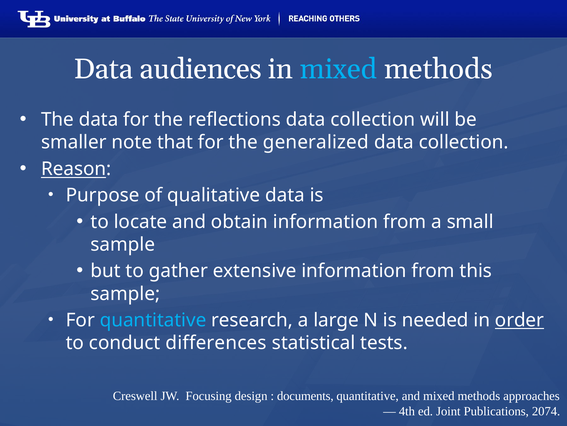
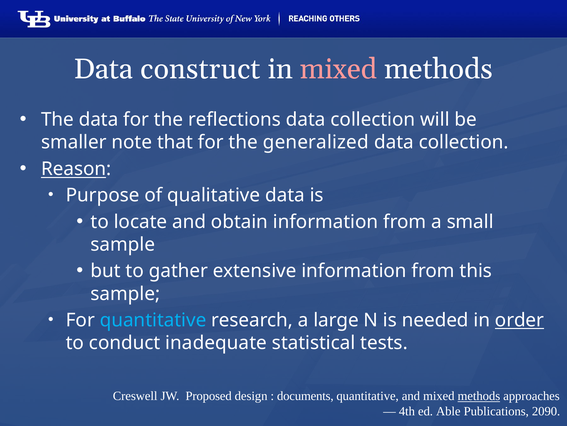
audiences: audiences -> construct (200, 69)
mixed colour: light blue -> pink (338, 69)
differences: differences -> inadequate (216, 342)
Focusing: Focusing -> Proposed (209, 395)
methods underline: none -> present (479, 395)
Joint: Joint -> Able (448, 411)
2074: 2074 -> 2090 (546, 411)
